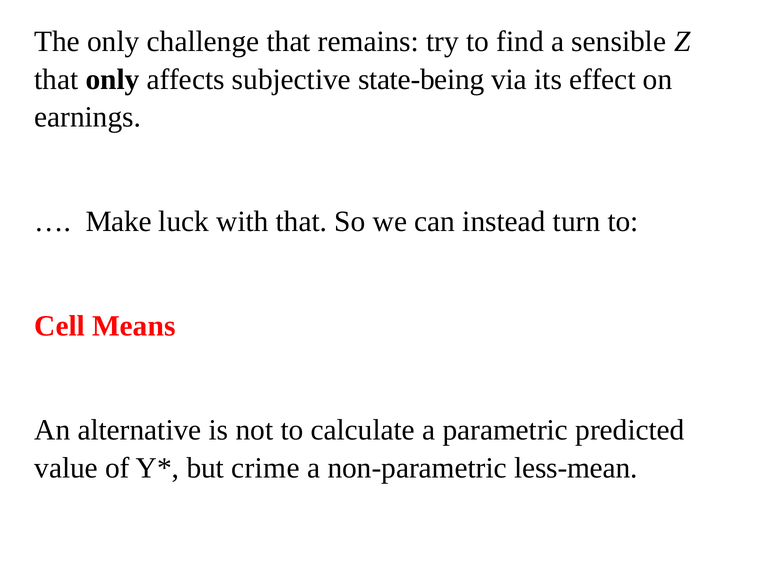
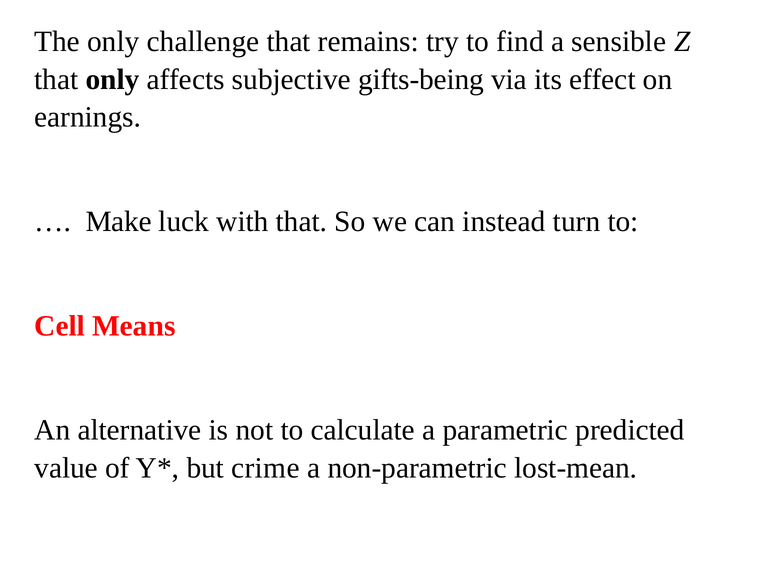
state-being: state-being -> gifts-being (421, 79)
less-mean: less-mean -> lost-mean (576, 468)
